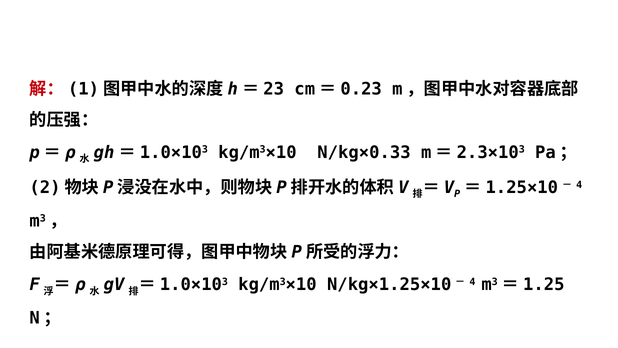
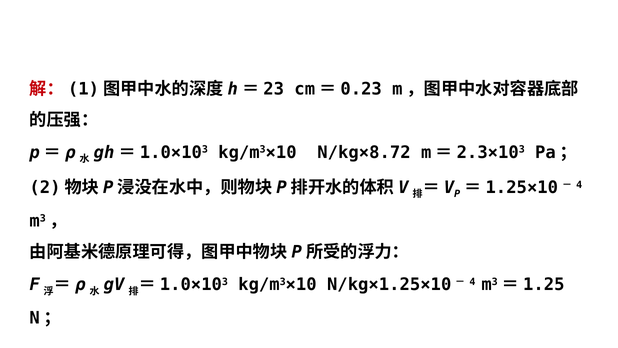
N/kg×0.33: N/kg×0.33 -> N/kg×8.72 (364, 152)
